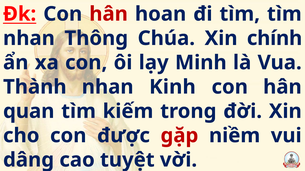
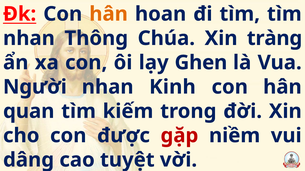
hân colour: red -> orange (109, 14)
chính: chính -> tràng (275, 38)
Minh: Minh -> Ghen (201, 63)
Thành: Thành -> Người (35, 87)
